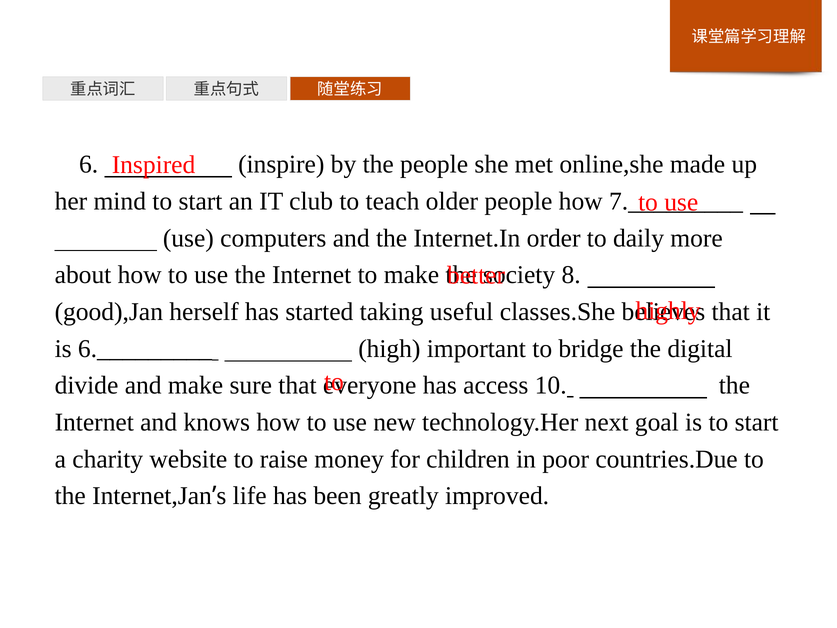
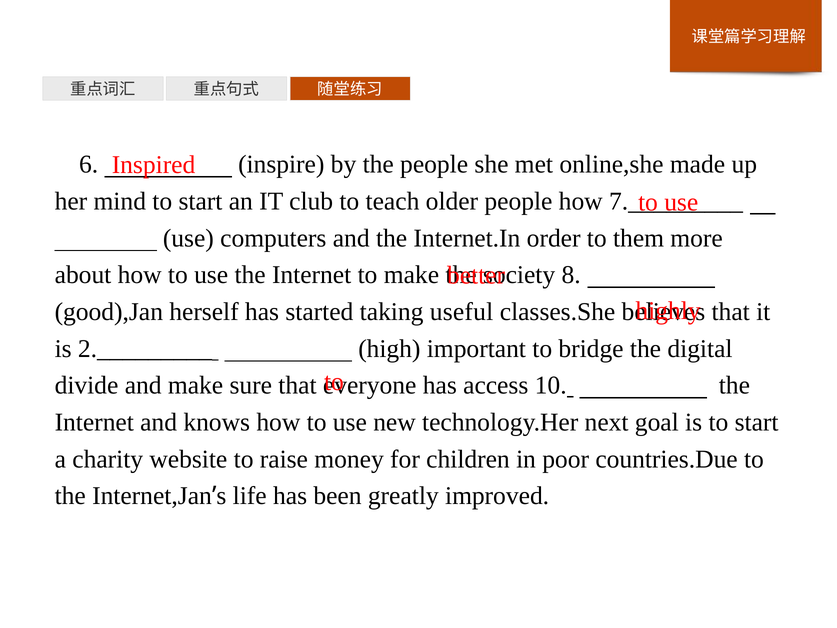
daily: daily -> them (639, 238)
6._________: 6._________ -> 2._________ (145, 349)
